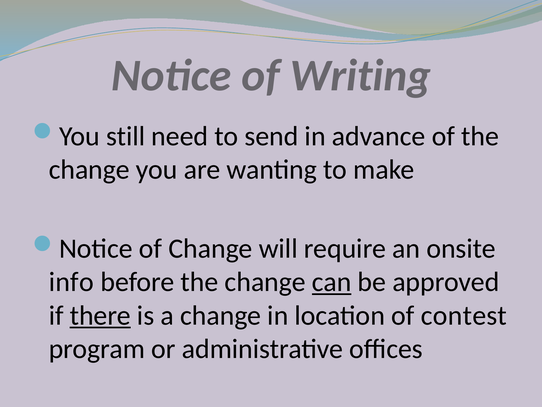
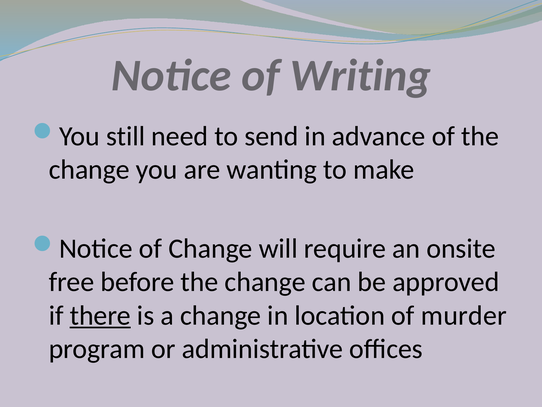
info: info -> free (71, 282)
can underline: present -> none (332, 282)
contest: contest -> murder (464, 315)
